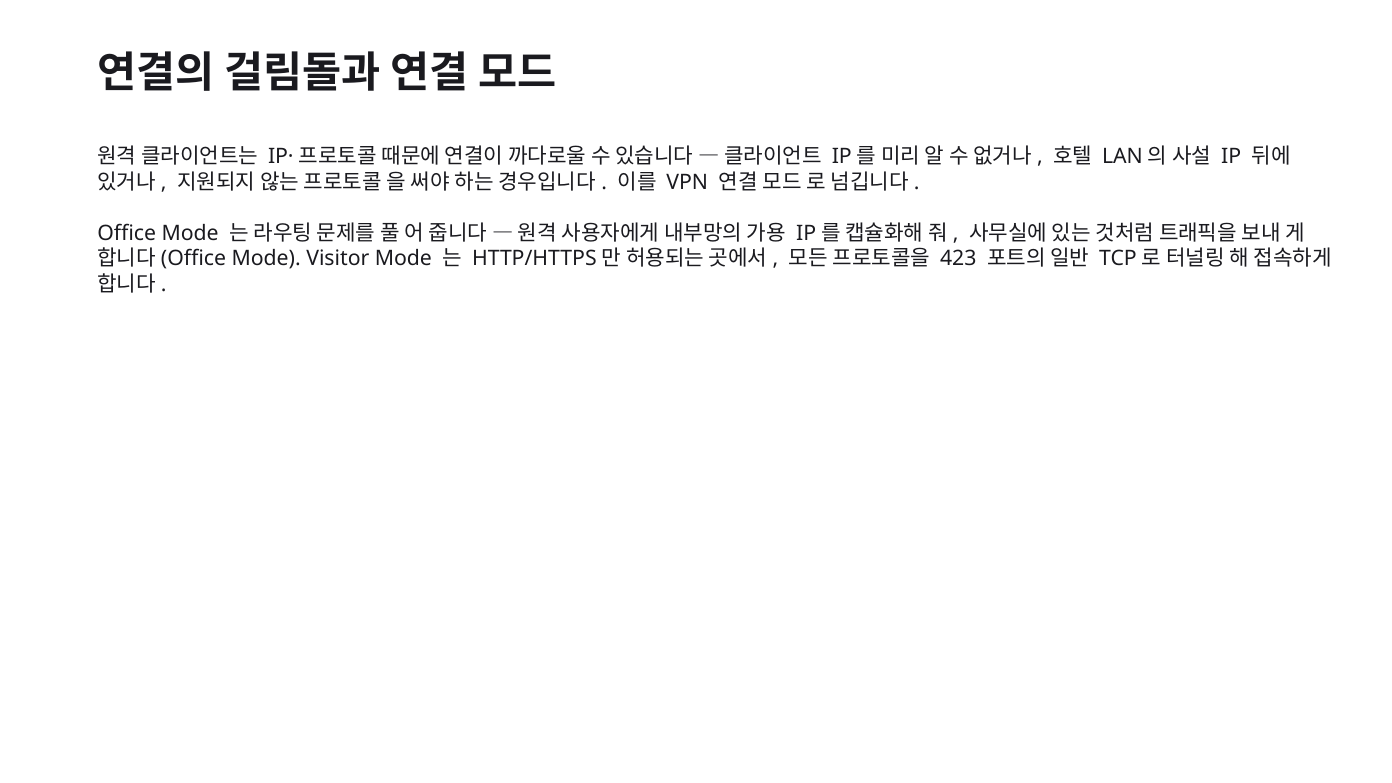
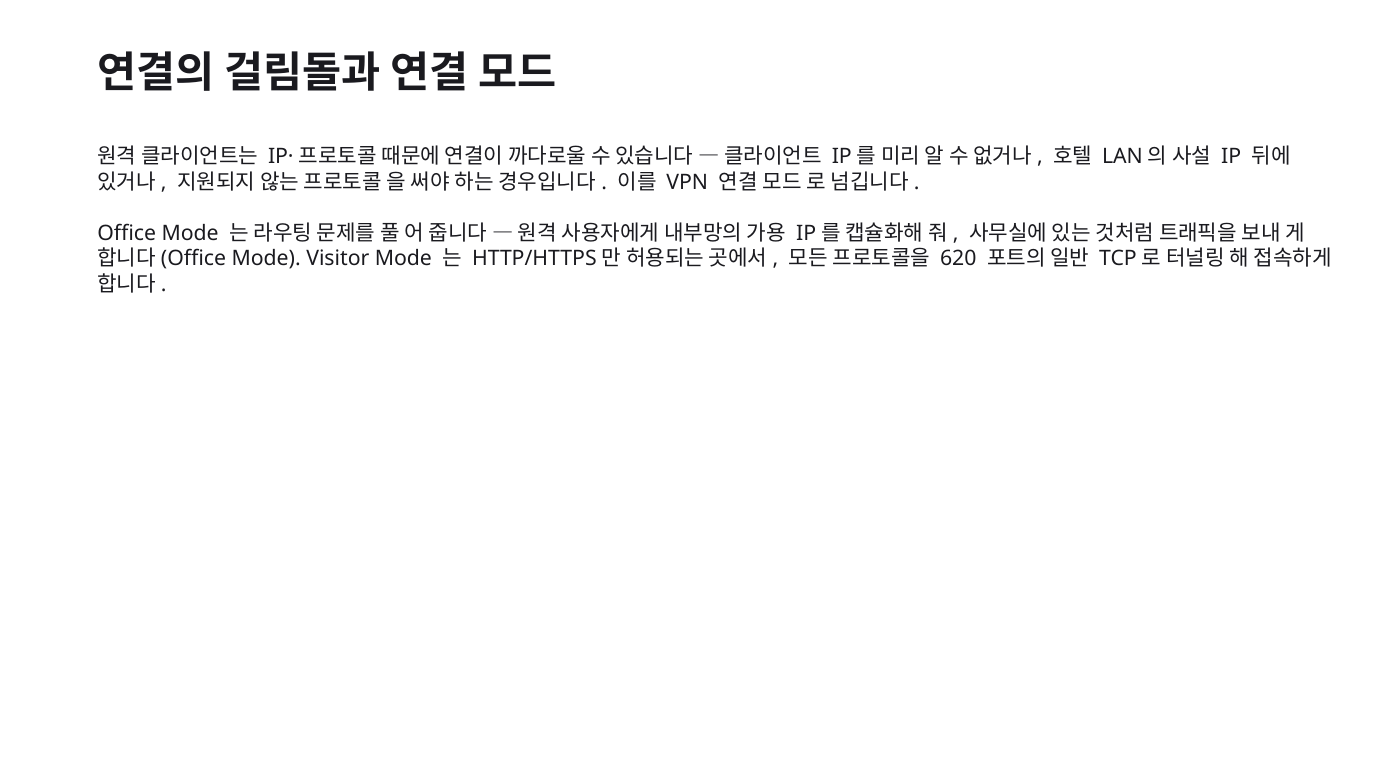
423: 423 -> 620 (958, 259)
